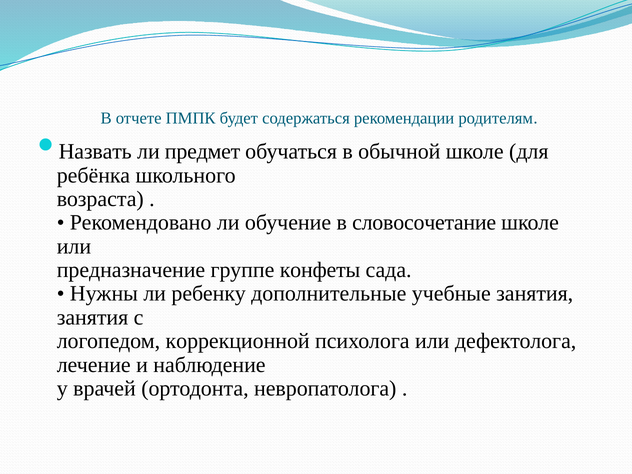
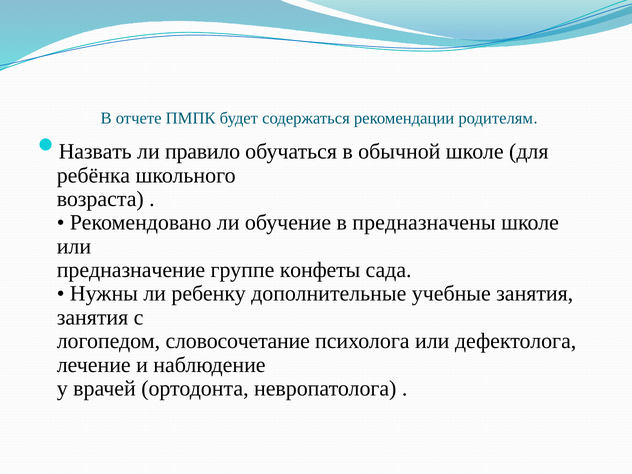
предмет: предмет -> правило (203, 152)
словосочетание: словосочетание -> предназначены (424, 223)
коррекционной: коррекционной -> словосочетание (238, 341)
